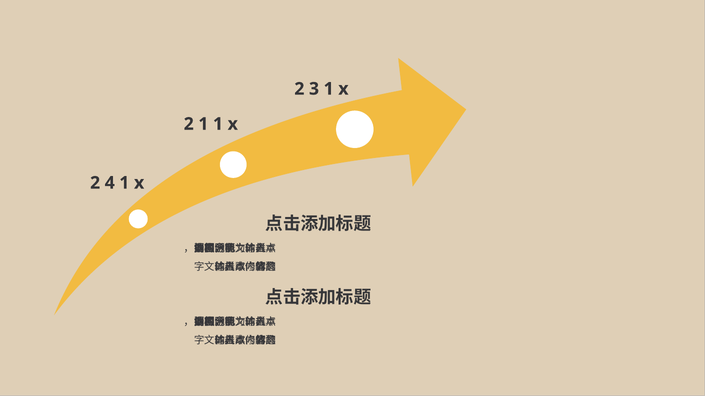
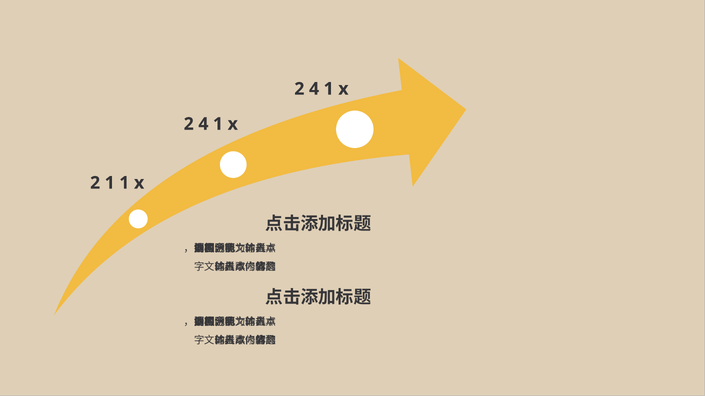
3: 3 -> 4 (314, 89)
1: 1 -> 4 (203, 124)
2 4: 4 -> 1 (110, 183)
